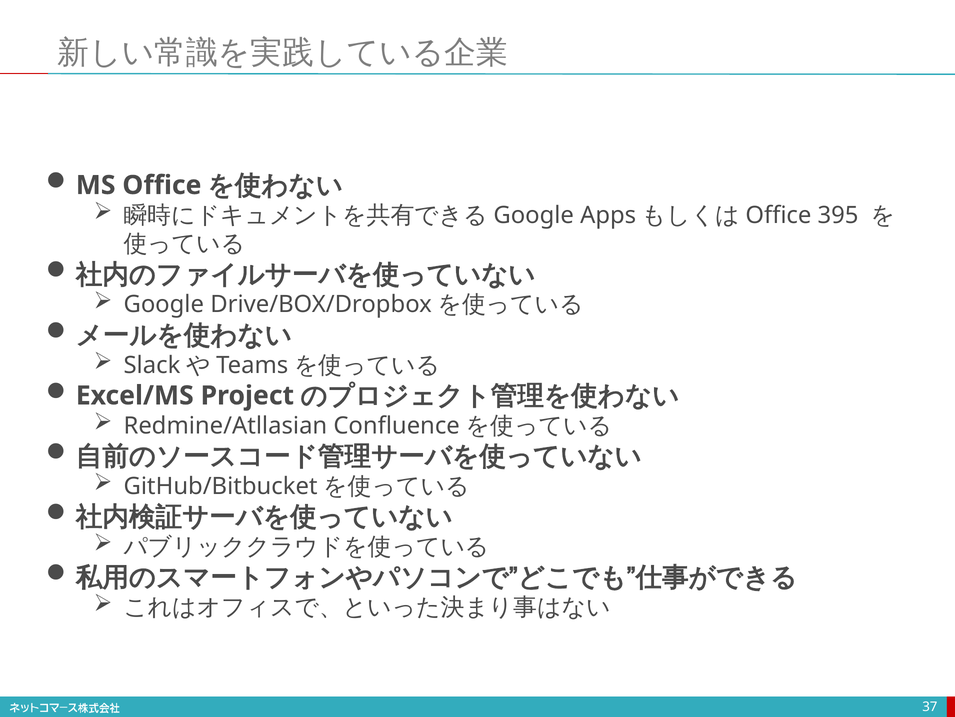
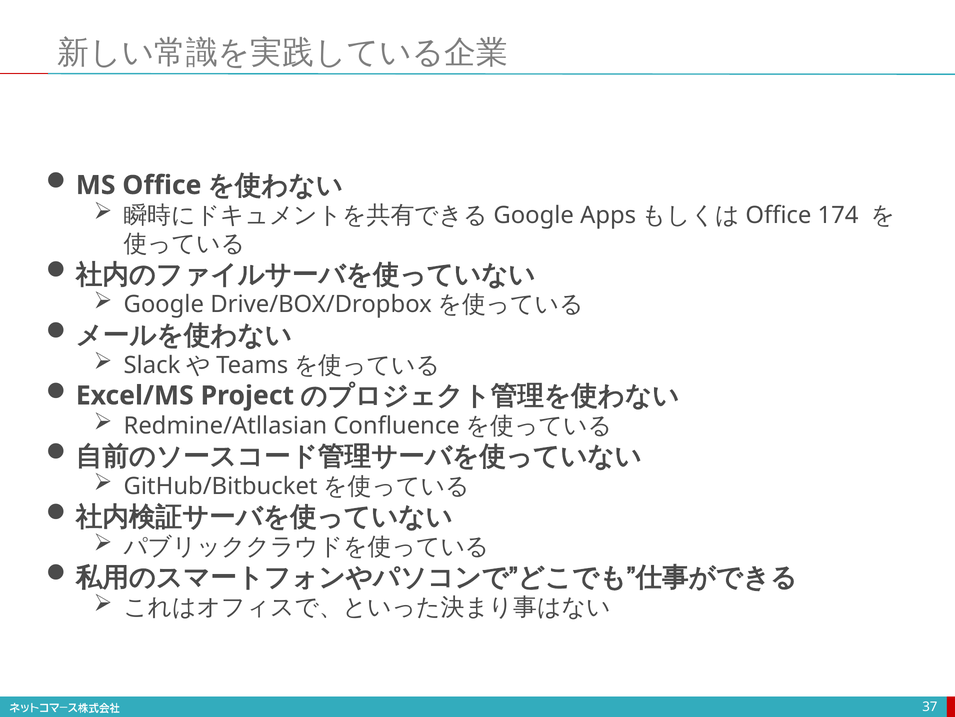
395: 395 -> 174 (838, 215)
